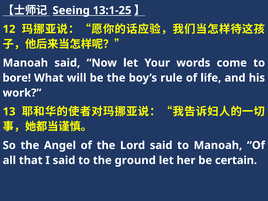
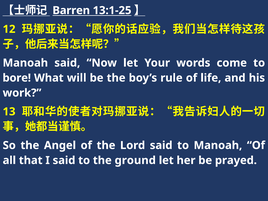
Seeing: Seeing -> Barren (71, 10)
certain: certain -> prayed (236, 160)
